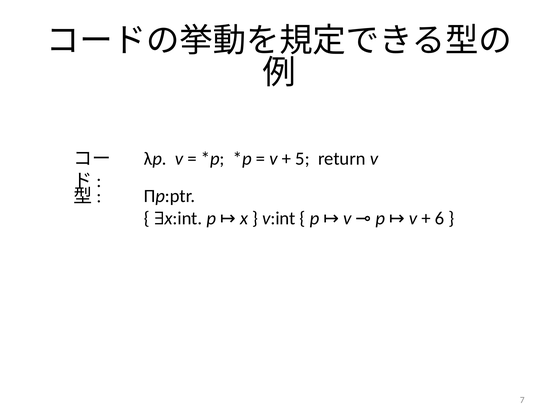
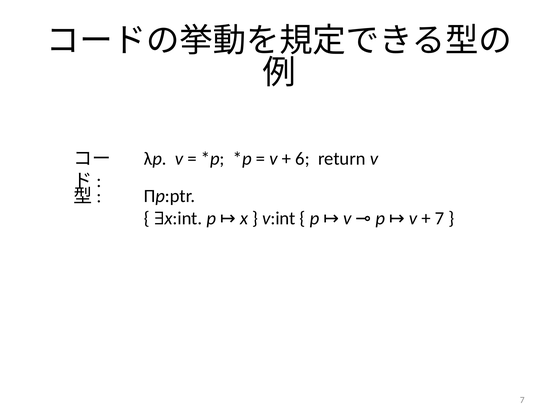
5: 5 -> 6 (302, 159)
6: 6 -> 7 (440, 218)
